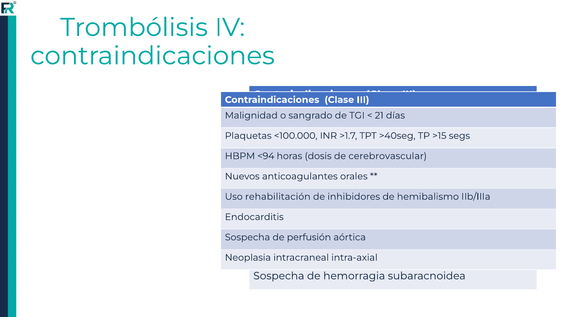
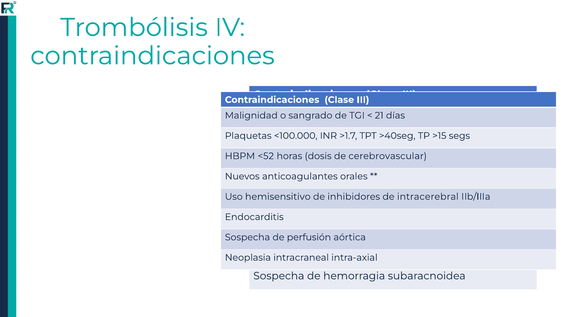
<94: <94 -> <52 (266, 156)
rehabilitación: rehabilitación -> hemisensitivo (278, 196)
de hemibalismo: hemibalismo -> intracerebral (428, 196)
